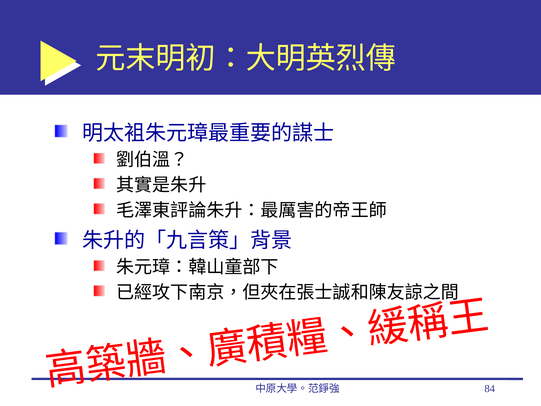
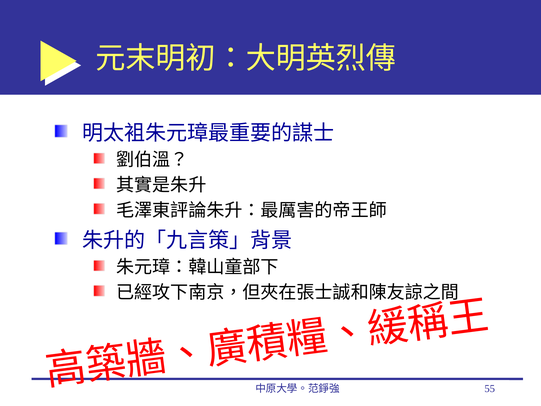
84: 84 -> 55 (490, 388)
